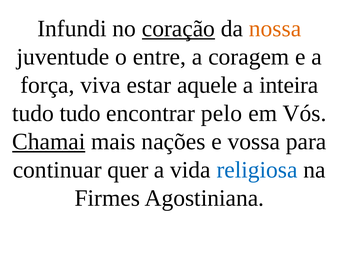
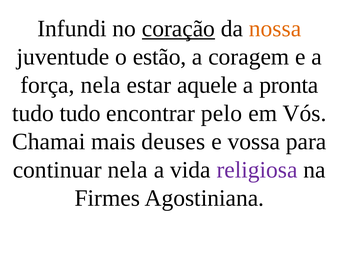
entre: entre -> estão (160, 57)
força viva: viva -> nela (101, 85)
inteira: inteira -> pronta (289, 85)
Chamai underline: present -> none (49, 142)
nações: nações -> deuses (173, 142)
continuar quer: quer -> nela (128, 170)
religiosa colour: blue -> purple (257, 170)
